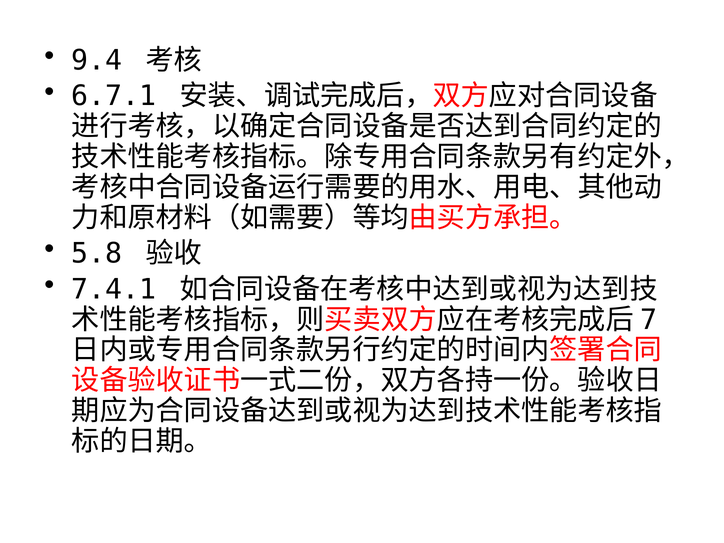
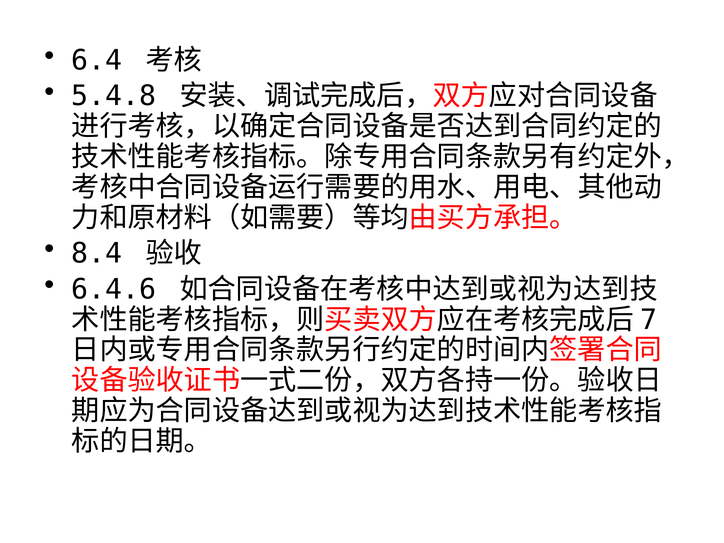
9.4: 9.4 -> 6.4 (97, 60)
6.7.1: 6.7.1 -> 5.4.8 (114, 96)
5.8: 5.8 -> 8.4 (97, 254)
7.4.1: 7.4.1 -> 6.4.6 (114, 289)
